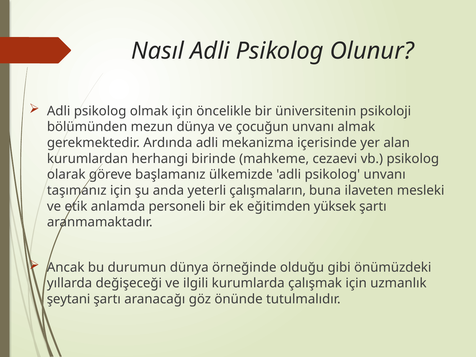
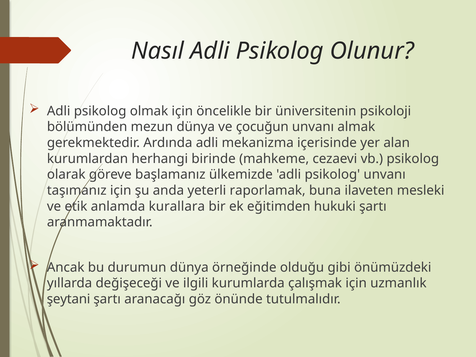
çalışmaların: çalışmaların -> raporlamak (268, 191)
personeli: personeli -> kurallara (177, 206)
yüksek: yüksek -> hukuki (335, 206)
